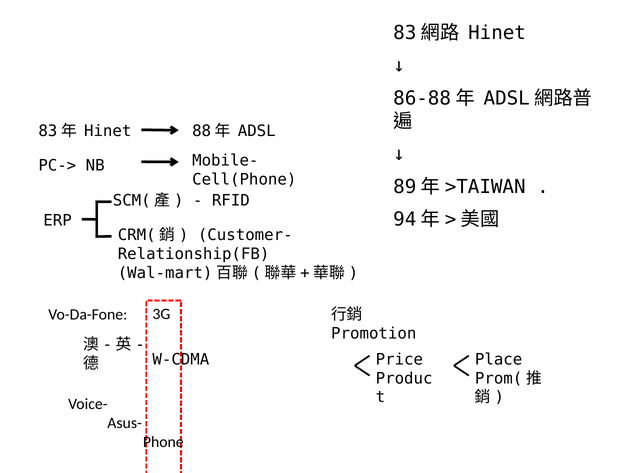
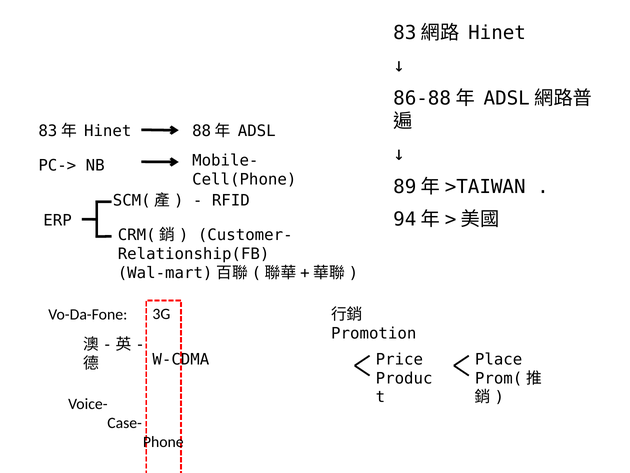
Asus-: Asus- -> Case- (125, 423)
